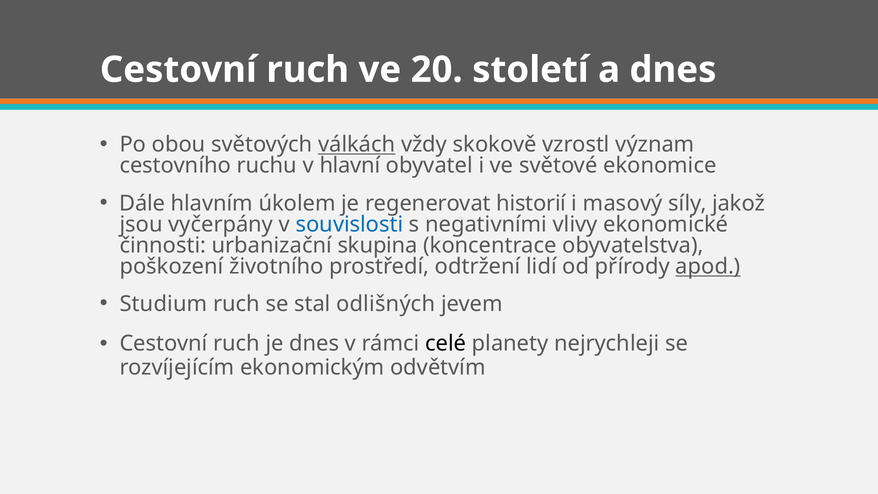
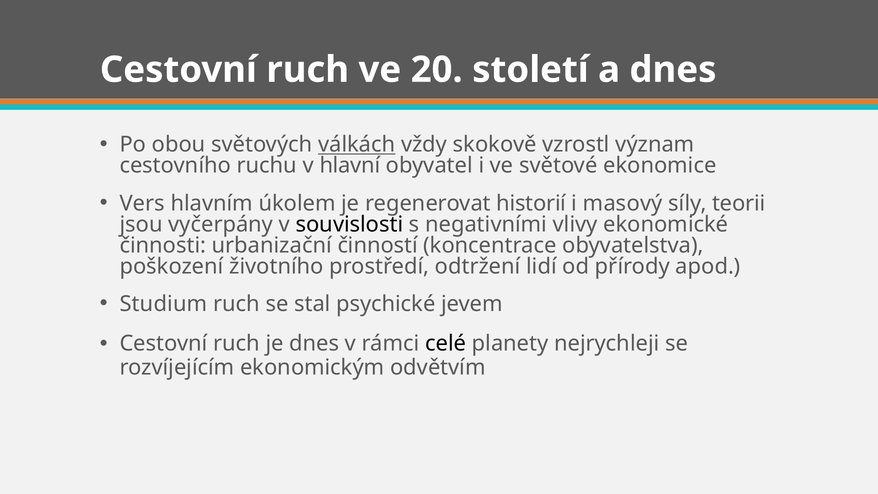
Dále: Dále -> Vers (142, 203)
jakož: jakož -> teorii (739, 203)
souvislosti colour: blue -> black (350, 224)
skupina: skupina -> činností (378, 245)
apod underline: present -> none (708, 266)
odlišných: odlišných -> psychické (386, 304)
